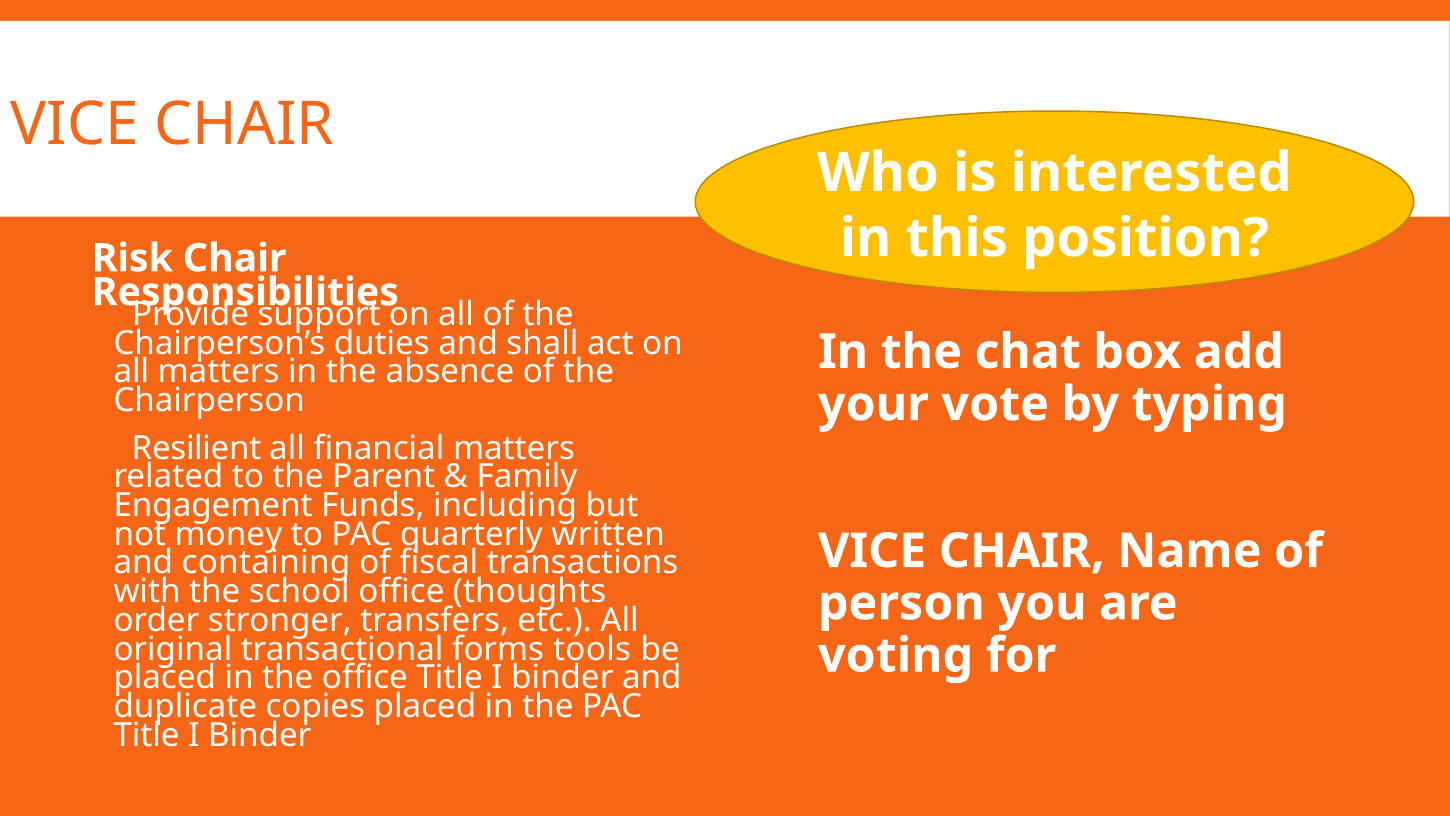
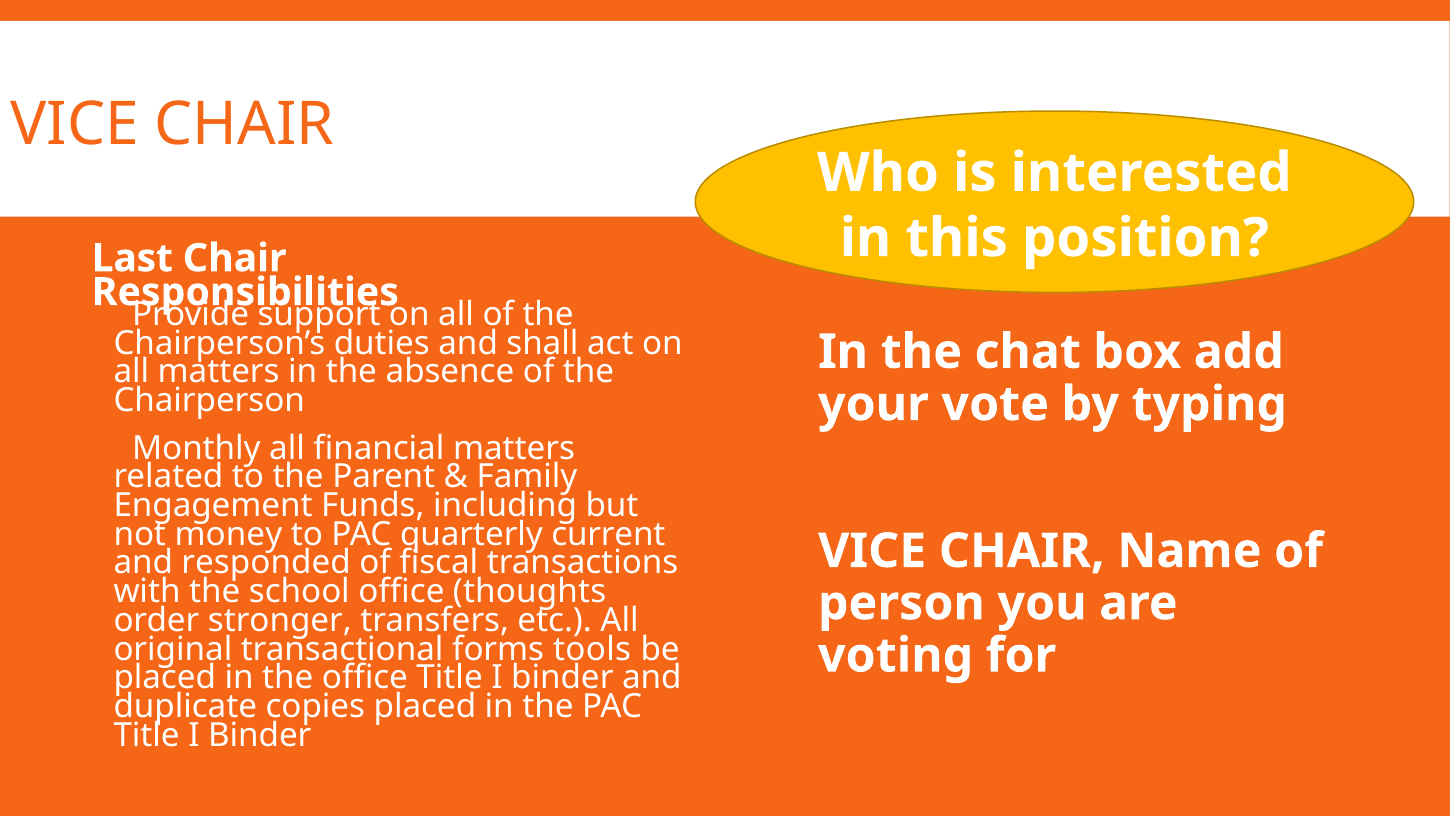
Risk: Risk -> Last (132, 258)
Resilient: Resilient -> Monthly (196, 448)
written: written -> current (608, 534)
containing: containing -> responded (266, 563)
